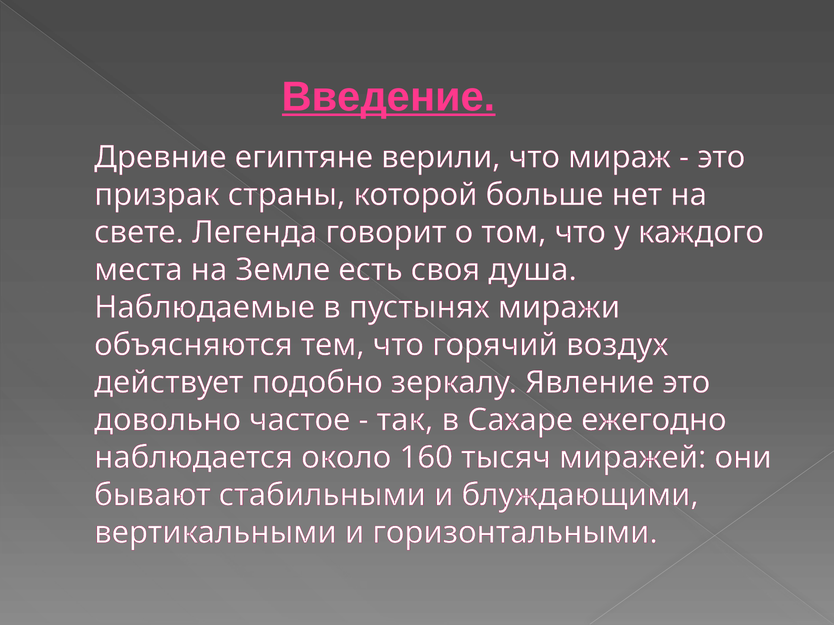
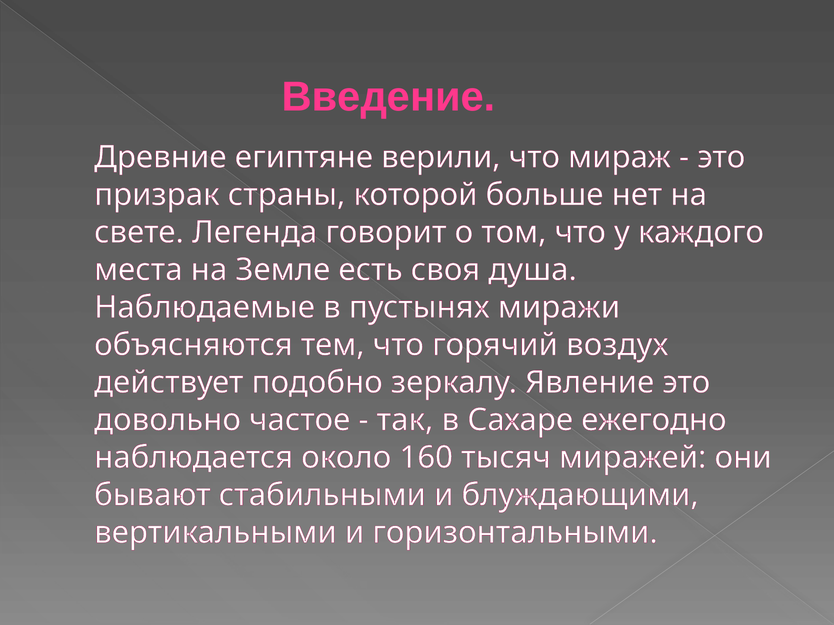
Введение underline: present -> none (389, 97)
